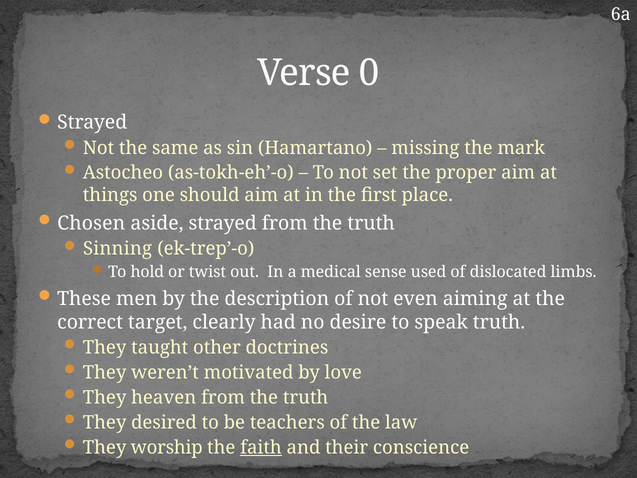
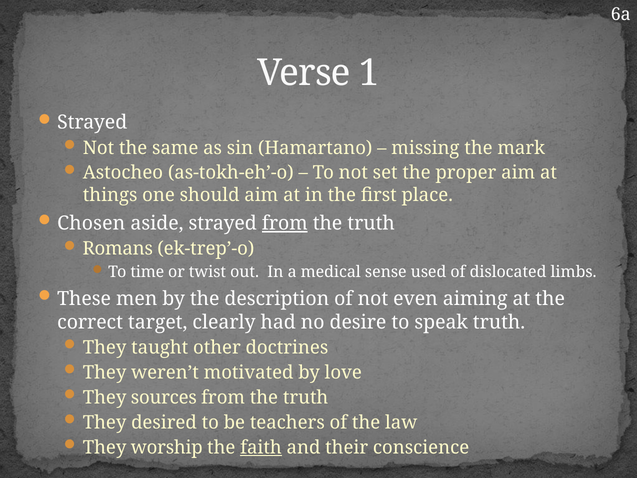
0: 0 -> 1 (369, 73)
from underline: none -> present (285, 223)
Sinning: Sinning -> Romans (118, 249)
hold: hold -> time (147, 272)
heaven: heaven -> sources (164, 397)
